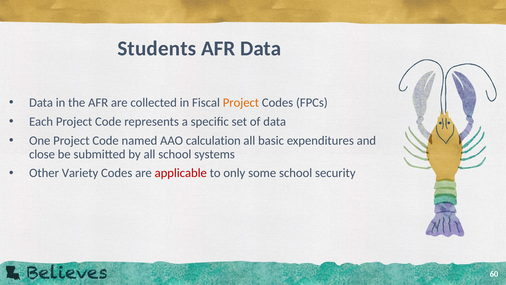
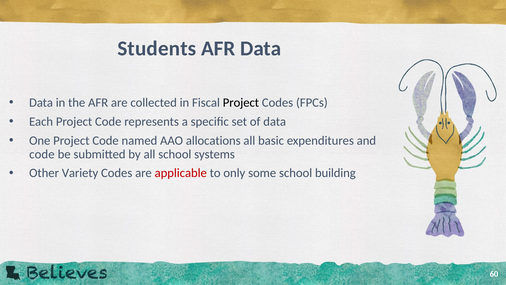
Project colour: orange -> black (241, 102)
calculation: calculation -> allocations (213, 140)
close: close -> code (42, 154)
security: security -> building (335, 173)
